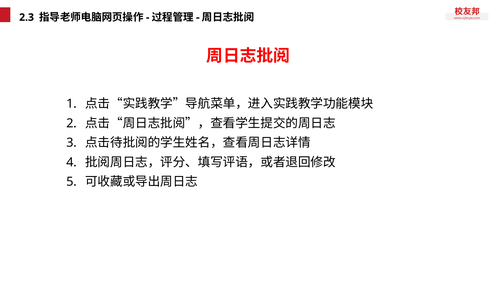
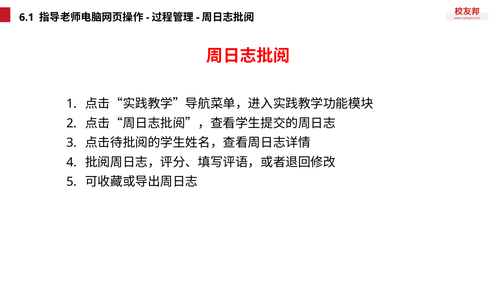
2.3: 2.3 -> 6.1 (27, 17)
